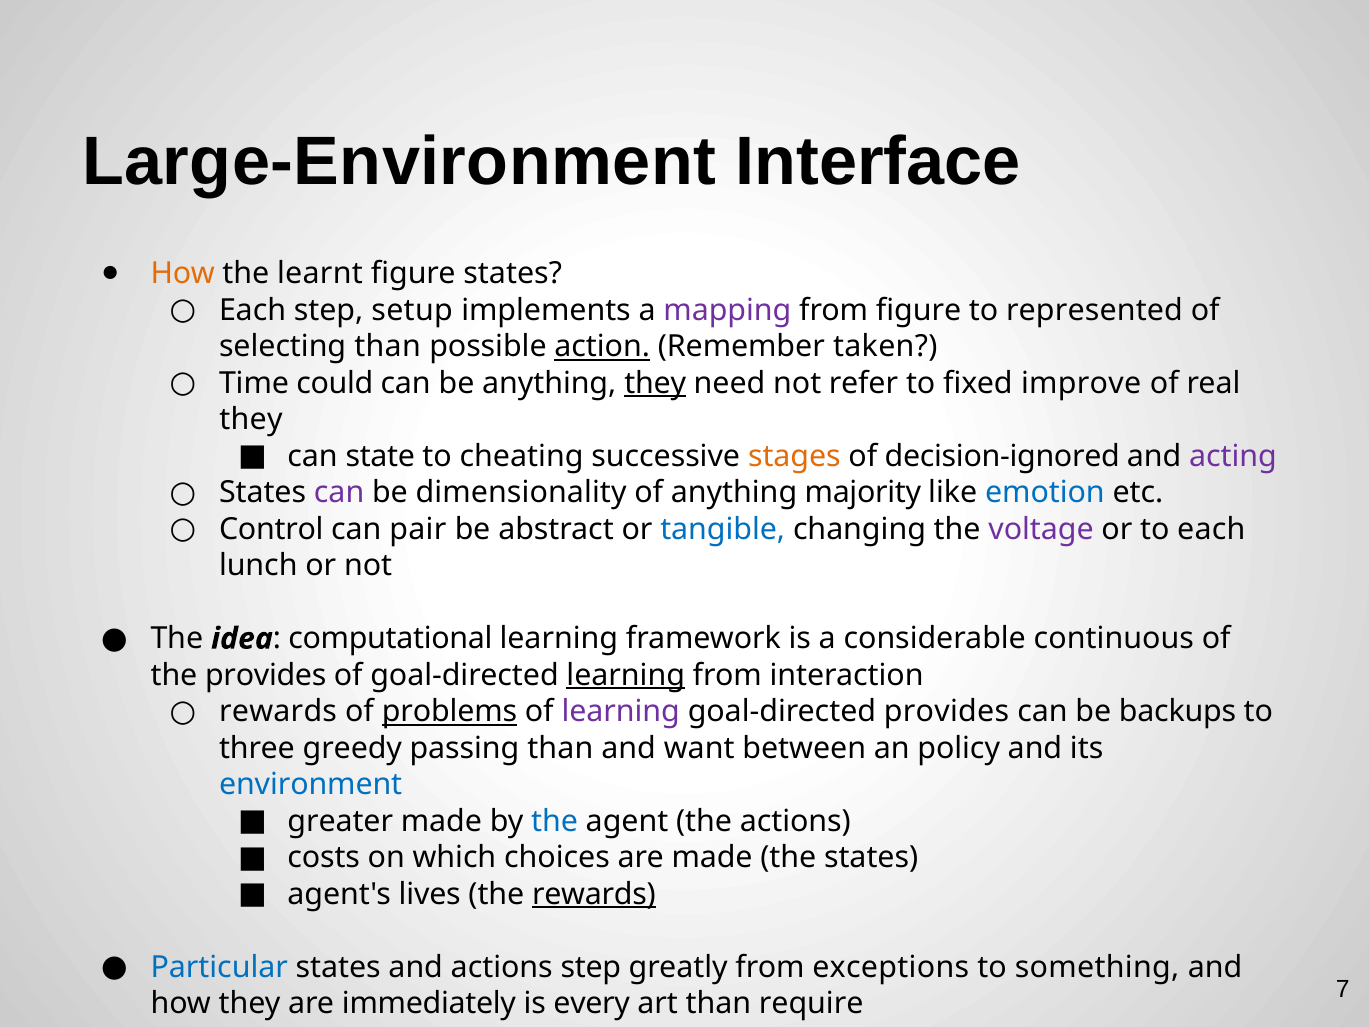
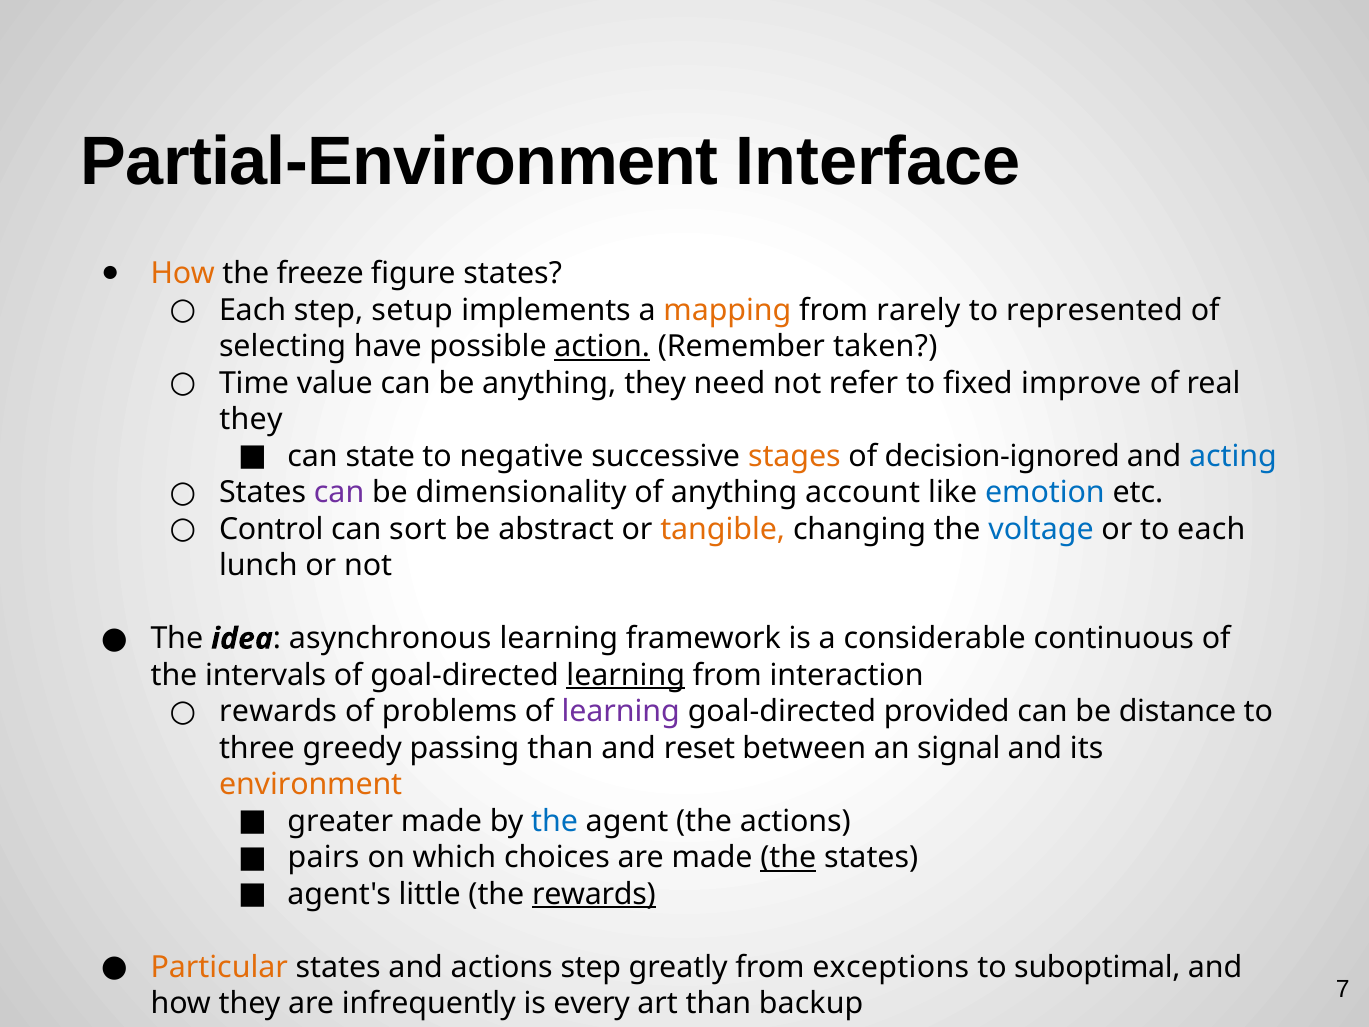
Large-Environment: Large-Environment -> Partial-Environment (400, 162)
learnt: learnt -> freeze (320, 274)
mapping colour: purple -> orange (727, 310)
from figure: figure -> rarely (918, 310)
selecting than: than -> have (388, 347)
could: could -> value (335, 383)
they underline: present -> none (655, 383)
cheating: cheating -> negative (521, 456)
acting colour: purple -> blue (1233, 456)
majority: majority -> account (863, 493)
pair: pair -> sort (418, 529)
tangible colour: blue -> orange (723, 529)
voltage colour: purple -> blue (1041, 529)
computational: computational -> asynchronous (390, 639)
the provides: provides -> intervals (266, 675)
problems underline: present -> none (449, 711)
goal-directed provides: provides -> provided (947, 711)
backups: backups -> distance (1178, 711)
want: want -> reset (699, 748)
policy: policy -> signal (959, 748)
environment colour: blue -> orange (311, 784)
costs: costs -> pairs (324, 857)
the underline: none -> present (788, 857)
lives: lives -> little (430, 894)
Particular colour: blue -> orange (219, 967)
something: something -> suboptimal (1097, 967)
immediately: immediately -> infrequently (429, 1003)
require: require -> backup (811, 1003)
